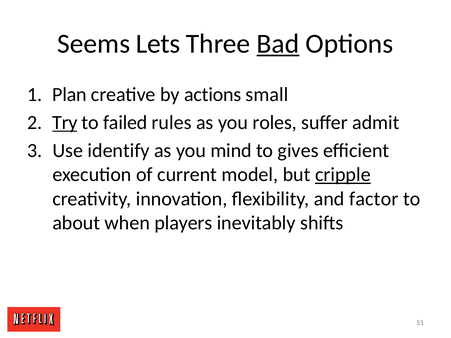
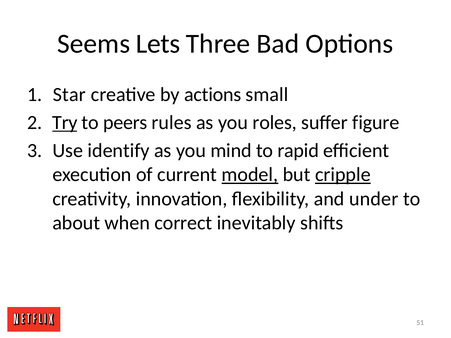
Bad underline: present -> none (278, 44)
Plan: Plan -> Star (69, 95)
failed: failed -> peers (125, 123)
admit: admit -> figure (376, 123)
gives: gives -> rapid (298, 151)
model underline: none -> present (250, 175)
factor: factor -> under (374, 199)
players: players -> correct (183, 223)
